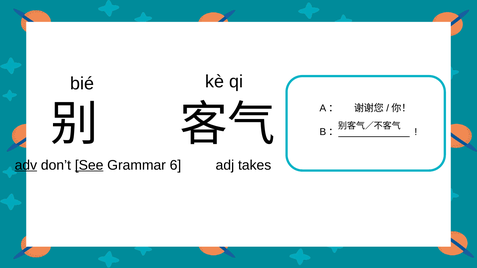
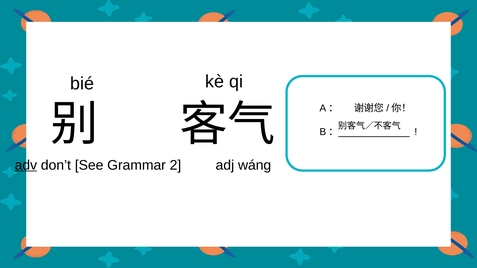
See underline: present -> none (89, 165)
6: 6 -> 2 (175, 165)
takes: takes -> wáng (255, 165)
